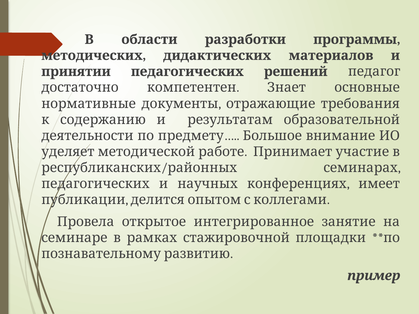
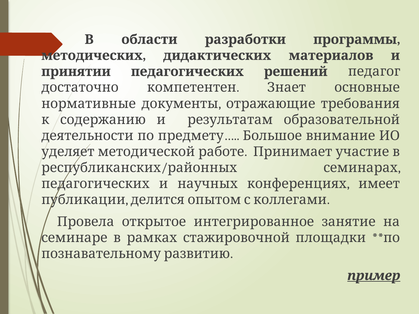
пример underline: none -> present (374, 276)
